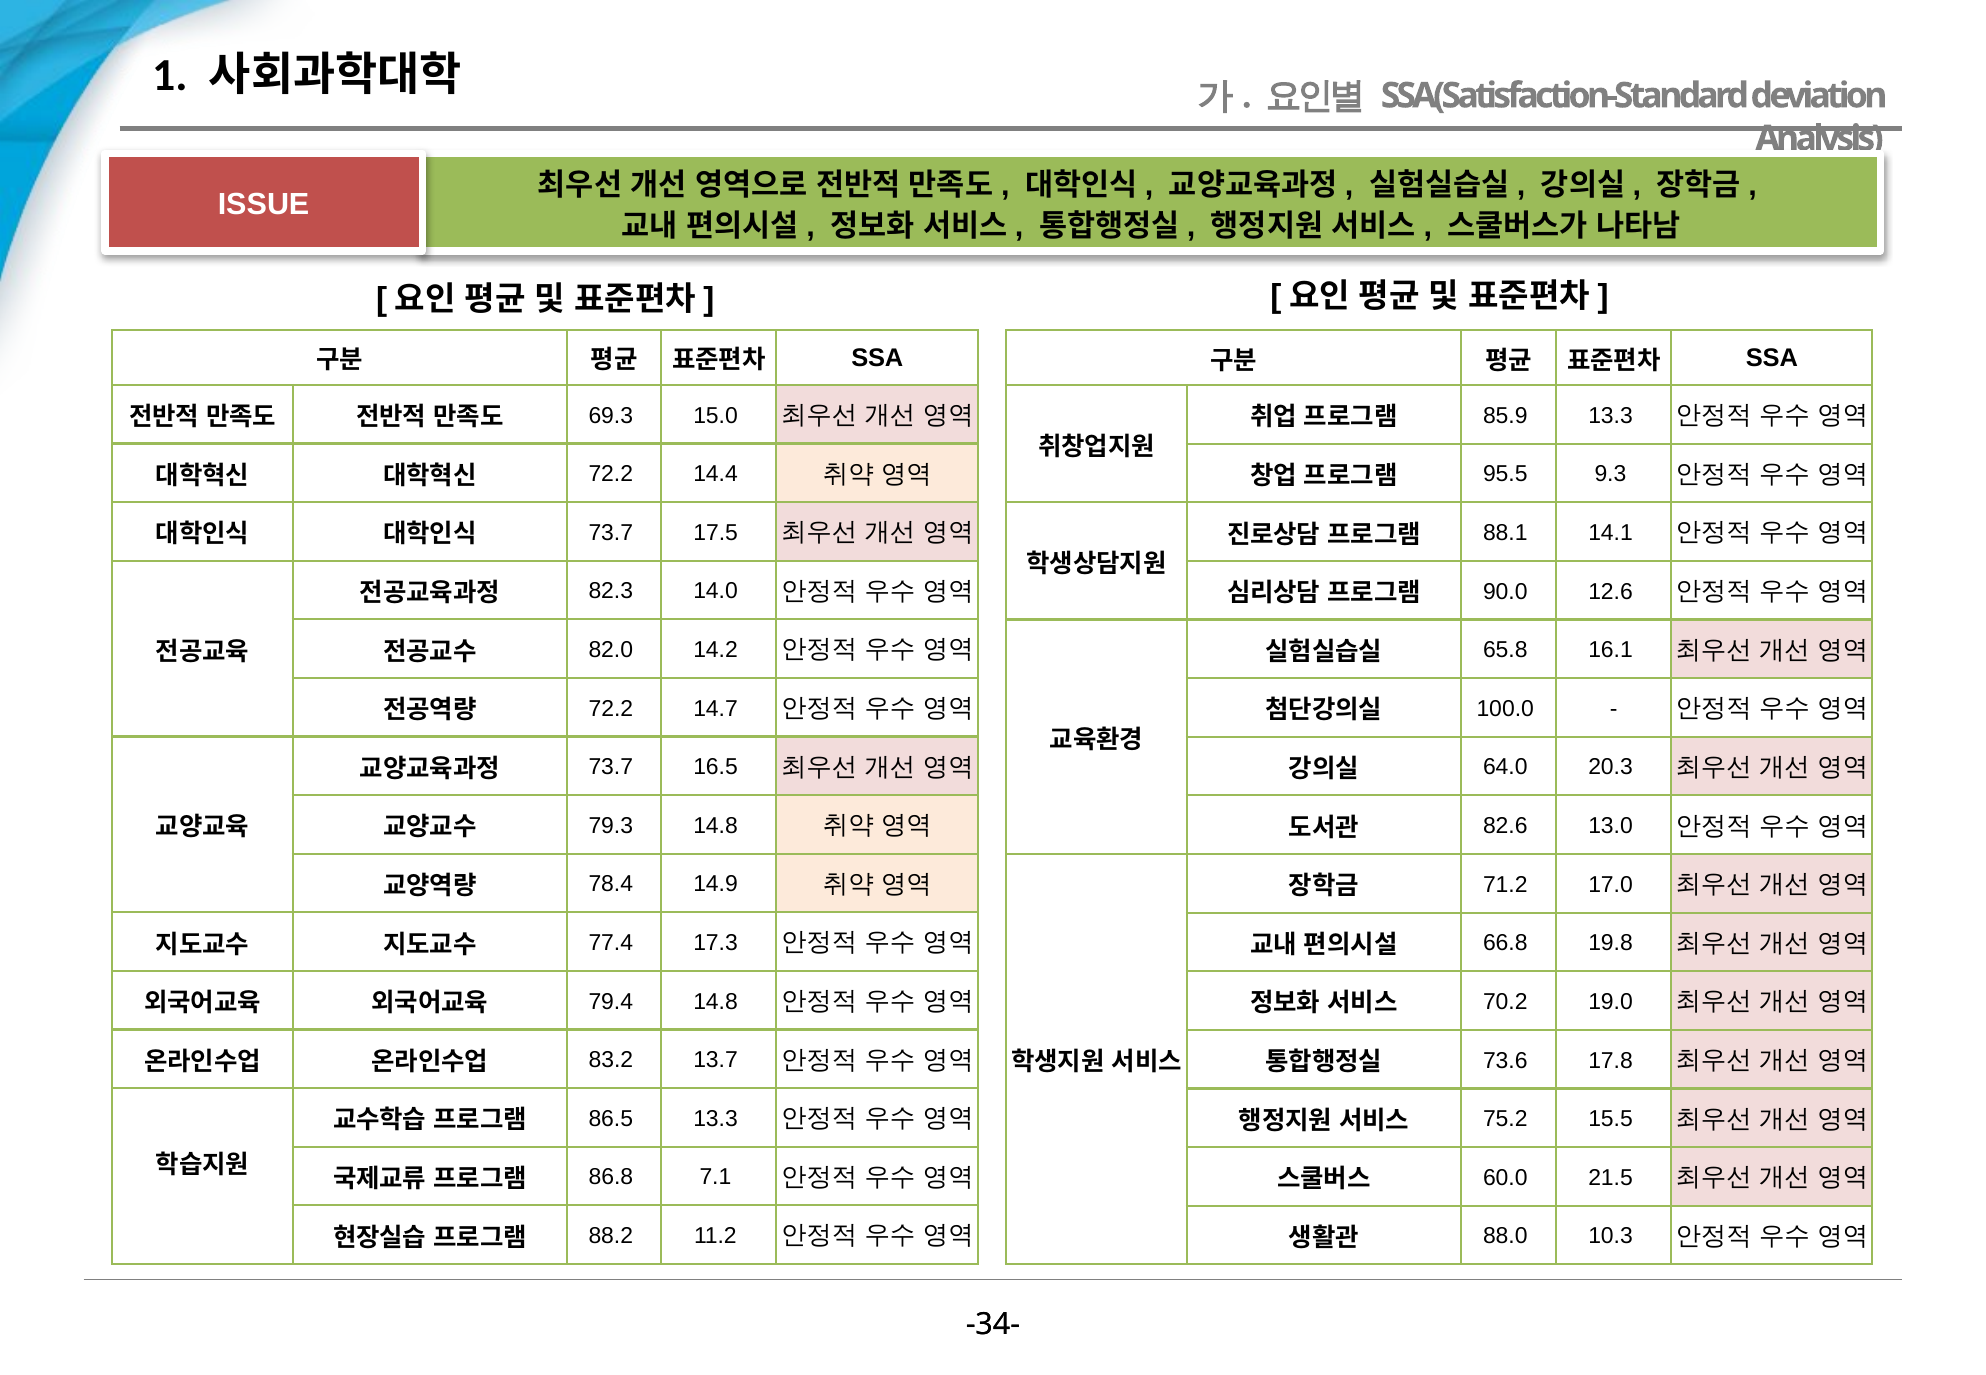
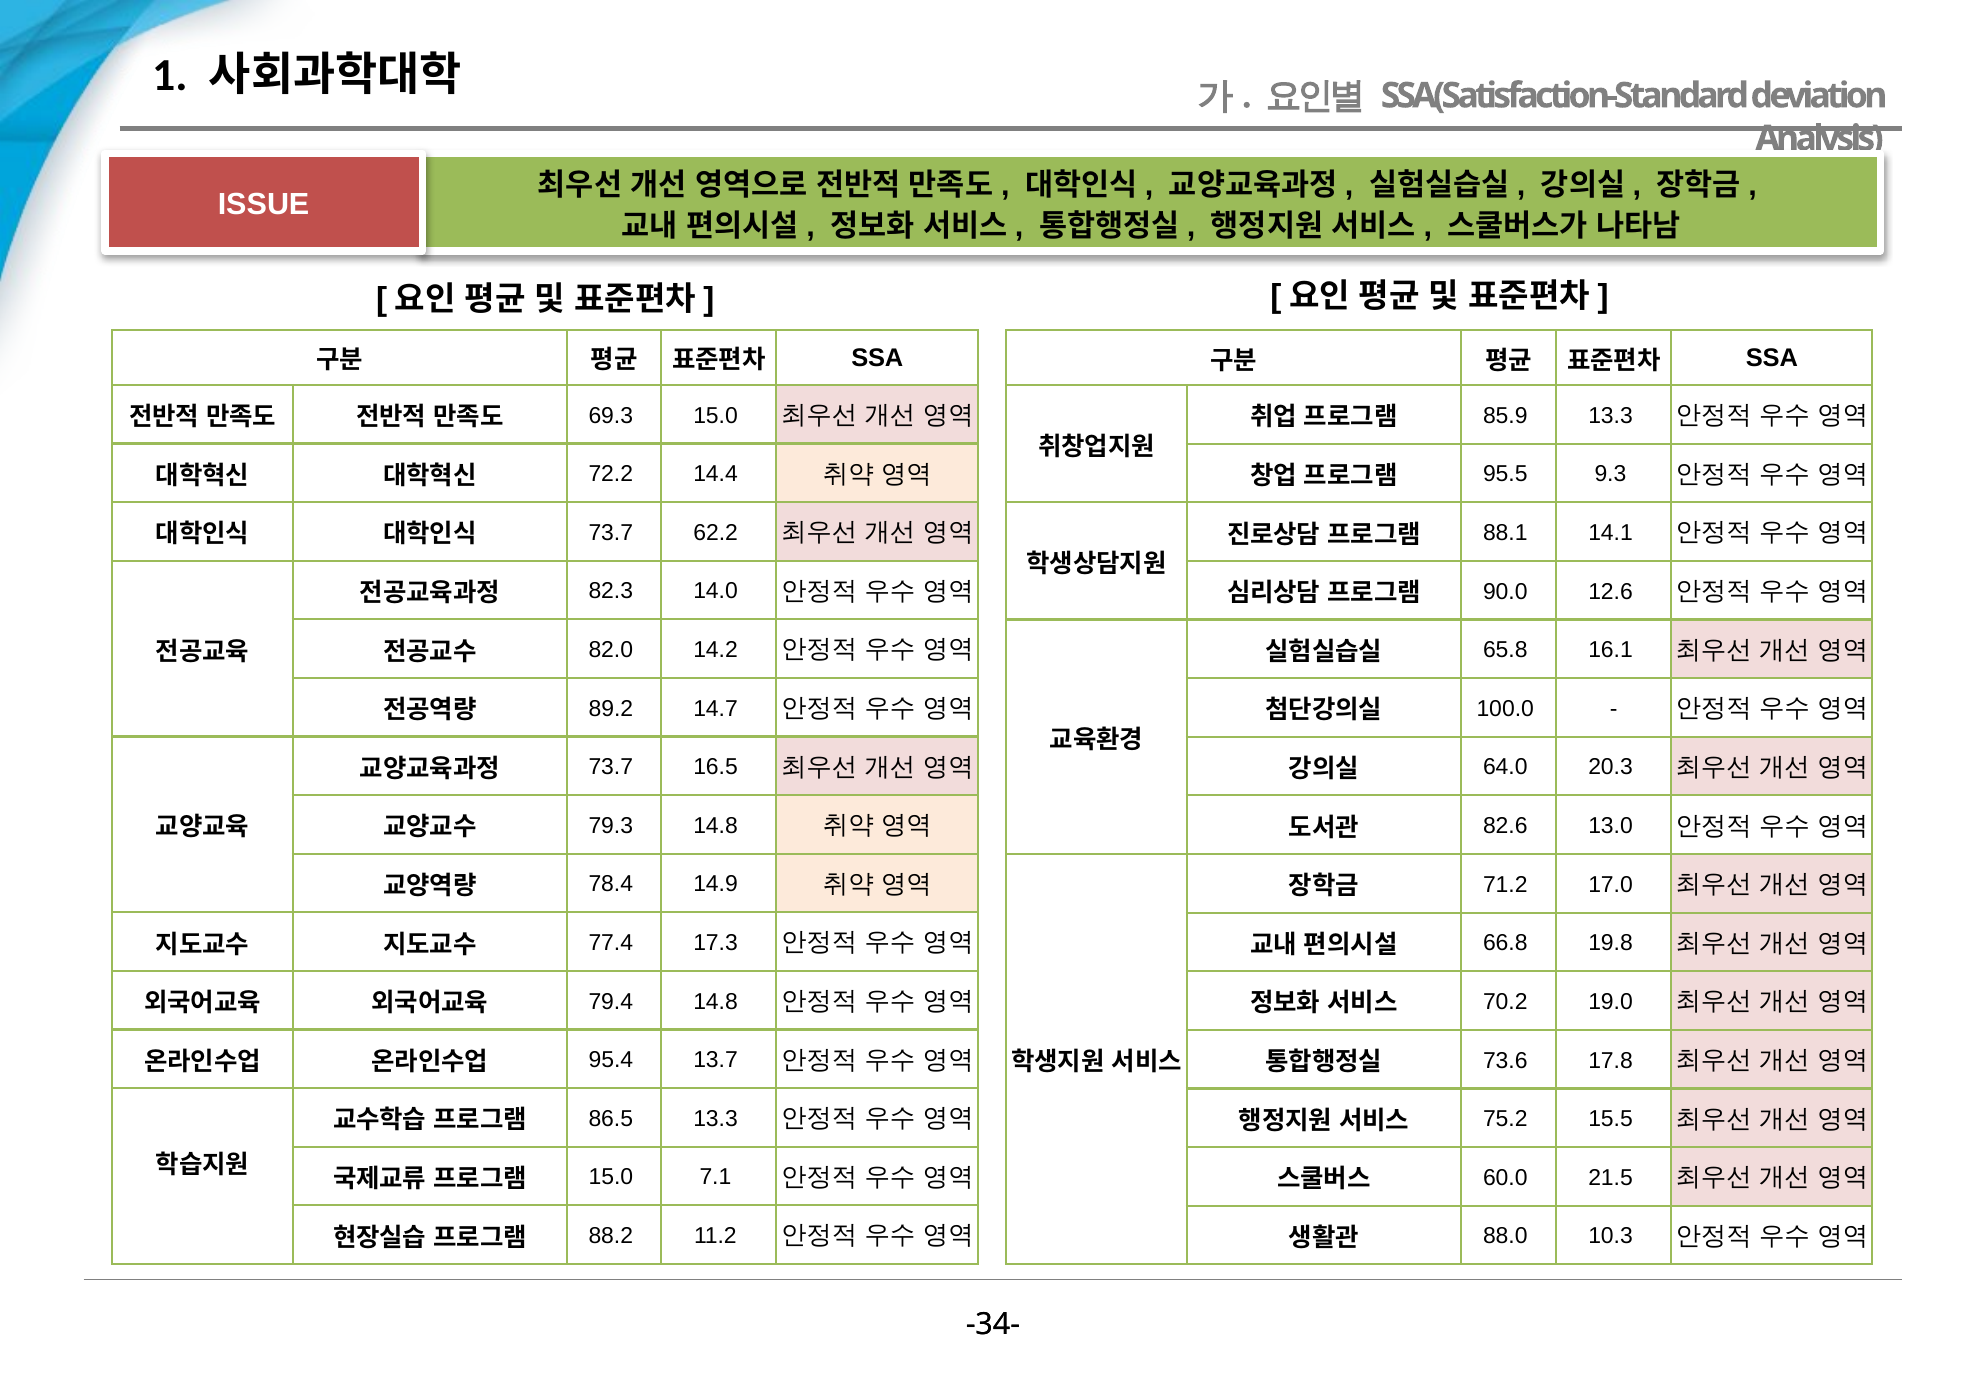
17.5: 17.5 -> 62.2 (716, 533)
72.2: 72.2 -> 89.2 (611, 708)
83.2: 83.2 -> 95.4 (611, 1060)
86.8: 86.8 -> 15.0 (611, 1177)
